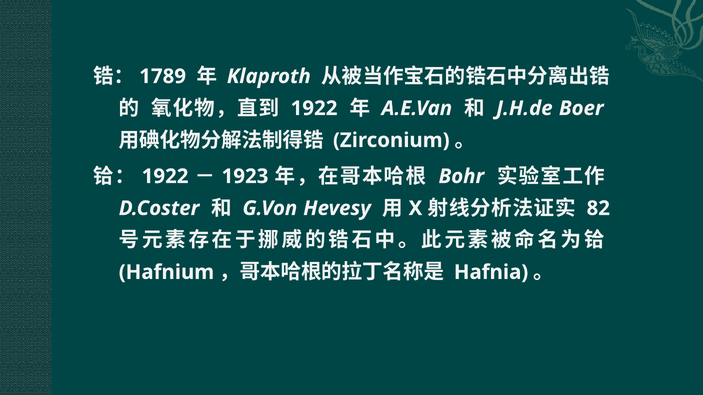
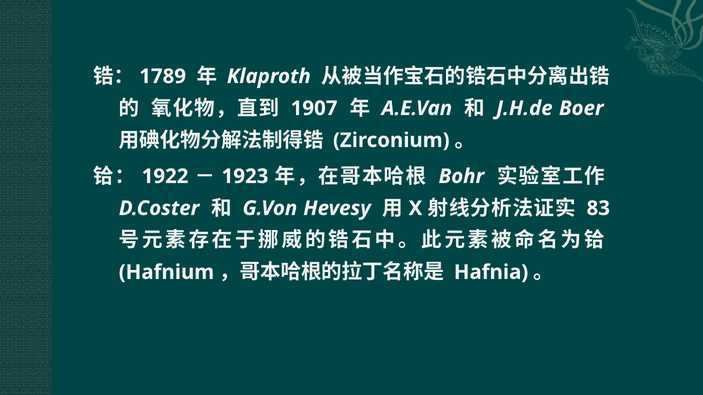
1922: 1922 -> 1907 (314, 108)
82: 82 -> 83 (598, 208)
